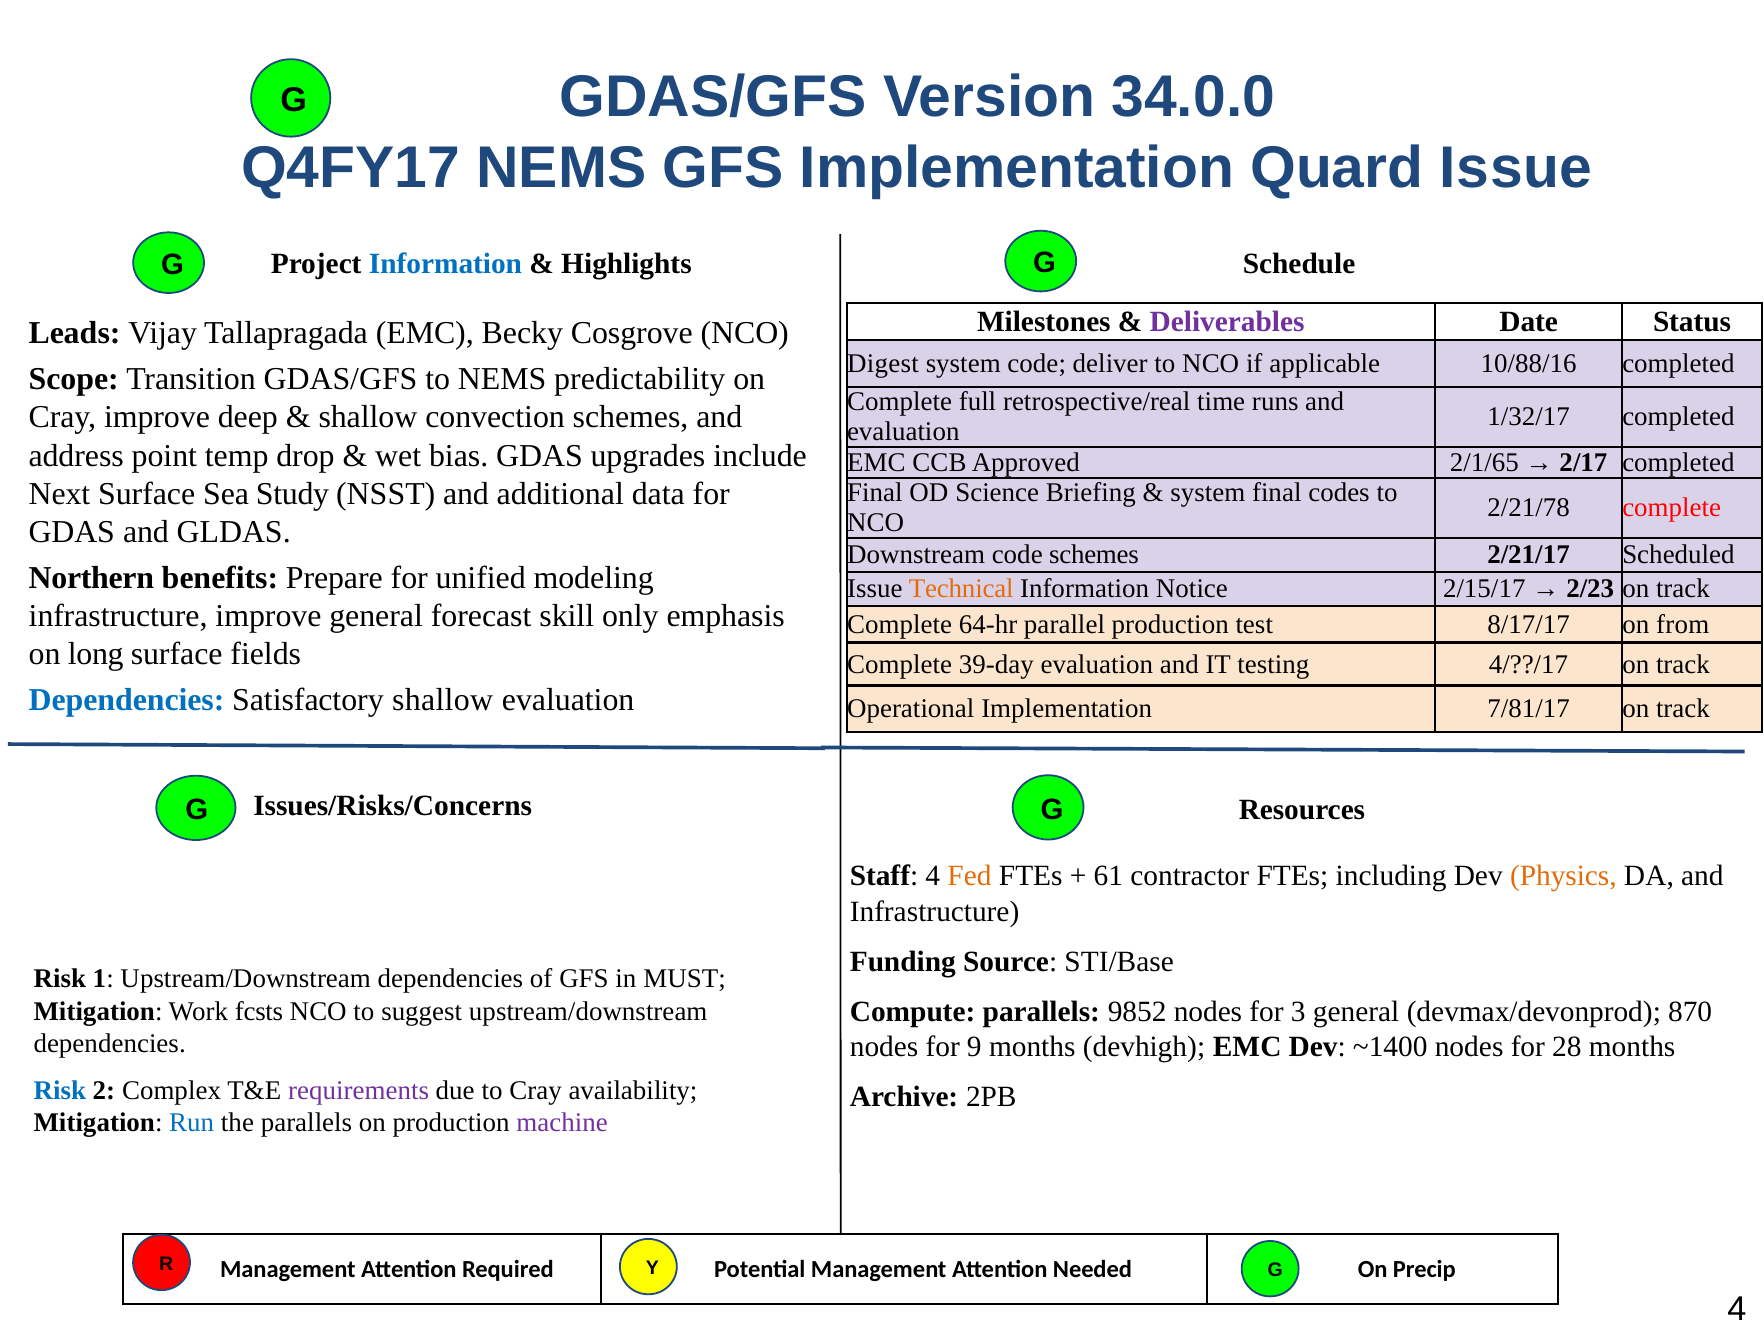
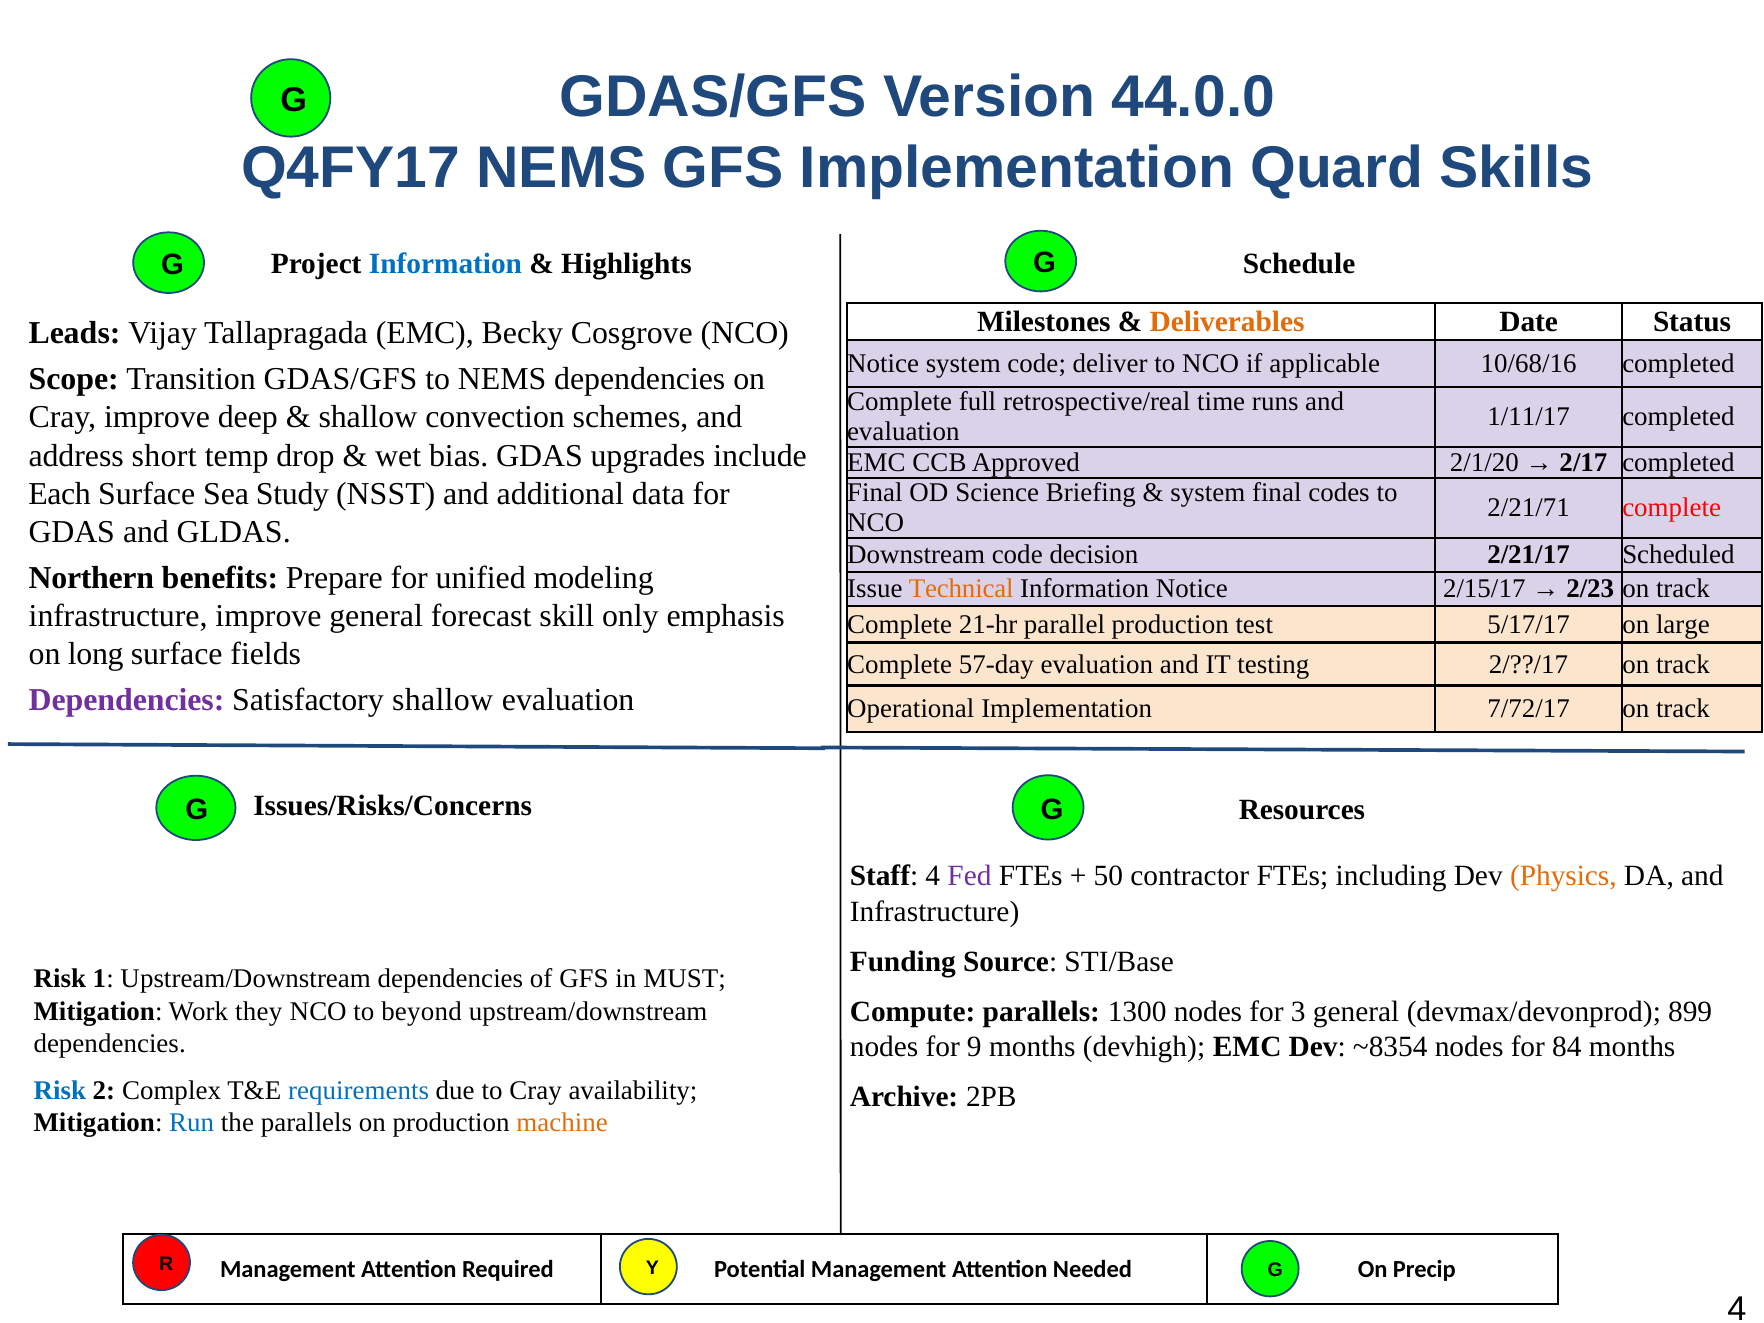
34.0.0: 34.0.0 -> 44.0.0 (1193, 97)
Quard Issue: Issue -> Skills (1517, 168)
Deliverables colour: purple -> orange (1227, 322)
Digest: Digest -> Notice (883, 364)
10/88/16: 10/88/16 -> 10/68/16 (1529, 364)
NEMS predictability: predictability -> dependencies (640, 379)
1/32/17: 1/32/17 -> 1/11/17 (1529, 417)
point: point -> short (164, 456)
2/1/65: 2/1/65 -> 2/1/20 (1484, 463)
Next: Next -> Each (60, 494)
2/21/78: 2/21/78 -> 2/21/71 (1529, 508)
code schemes: schemes -> decision (1094, 555)
64-hr: 64-hr -> 21-hr (988, 624)
8/17/17: 8/17/17 -> 5/17/17 (1529, 624)
from: from -> large (1683, 624)
39-day: 39-day -> 57-day (996, 664)
4/??/17: 4/??/17 -> 2/??/17 (1529, 664)
Dependencies colour: blue -> purple (127, 700)
7/81/17: 7/81/17 -> 7/72/17 (1529, 709)
Fed colour: orange -> purple (969, 876)
61: 61 -> 50 (1108, 876)
9852: 9852 -> 1300 (1137, 1011)
870: 870 -> 899 (1690, 1011)
fcsts: fcsts -> they (259, 1011)
suggest: suggest -> beyond (422, 1011)
~1400: ~1400 -> ~8354 (1390, 1047)
28: 28 -> 84 (1567, 1047)
requirements colour: purple -> blue (359, 1091)
machine colour: purple -> orange (562, 1123)
